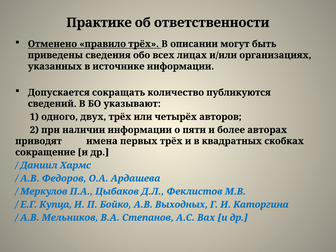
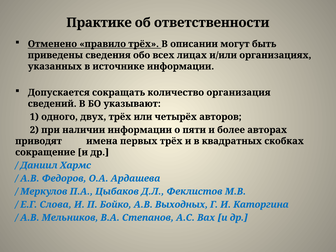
публикуются: публикуются -> организация (239, 93)
Купца: Купца -> Слова (56, 205)
